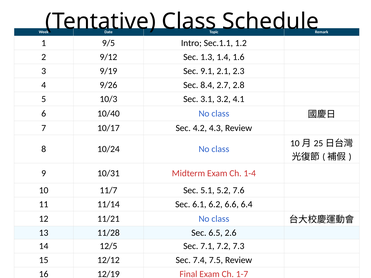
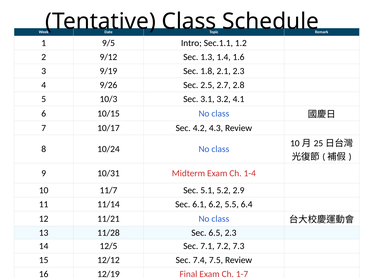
9.1: 9.1 -> 1.8 (207, 71)
8.4: 8.4 -> 2.5 (207, 85)
10/40: 10/40 -> 10/15 (108, 114)
7.6: 7.6 -> 2.9 (239, 191)
6.6: 6.6 -> 5.5 (232, 204)
6.5 2.6: 2.6 -> 2.3 (231, 233)
